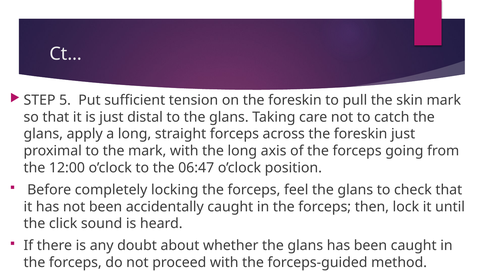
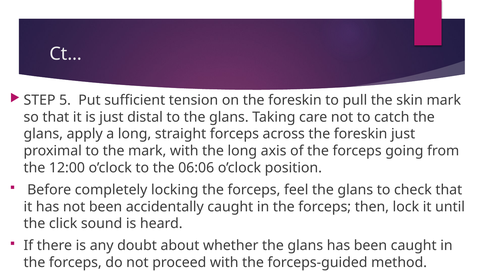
06:47: 06:47 -> 06:06 (196, 168)
